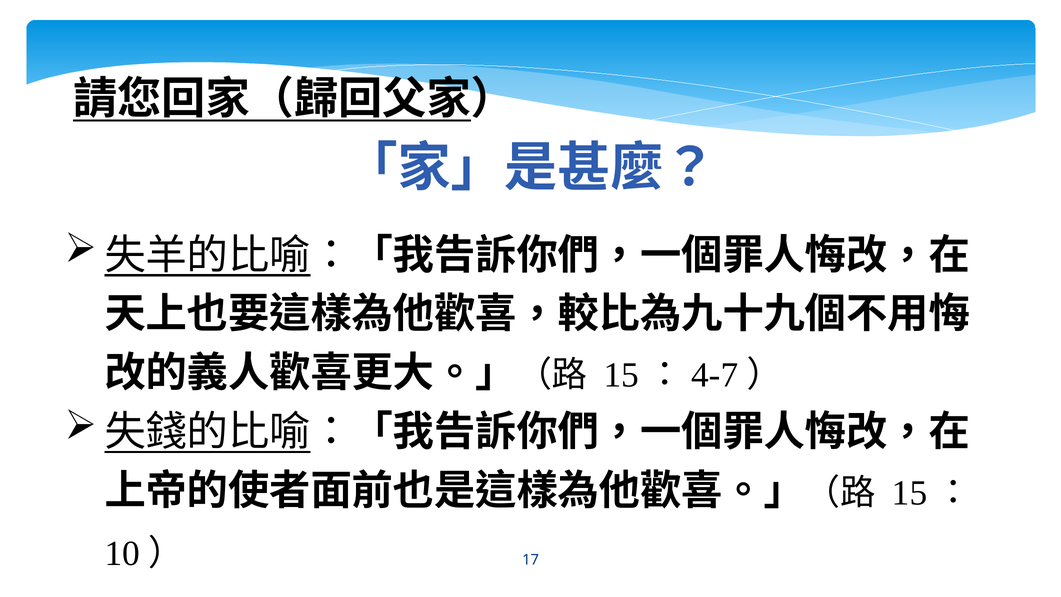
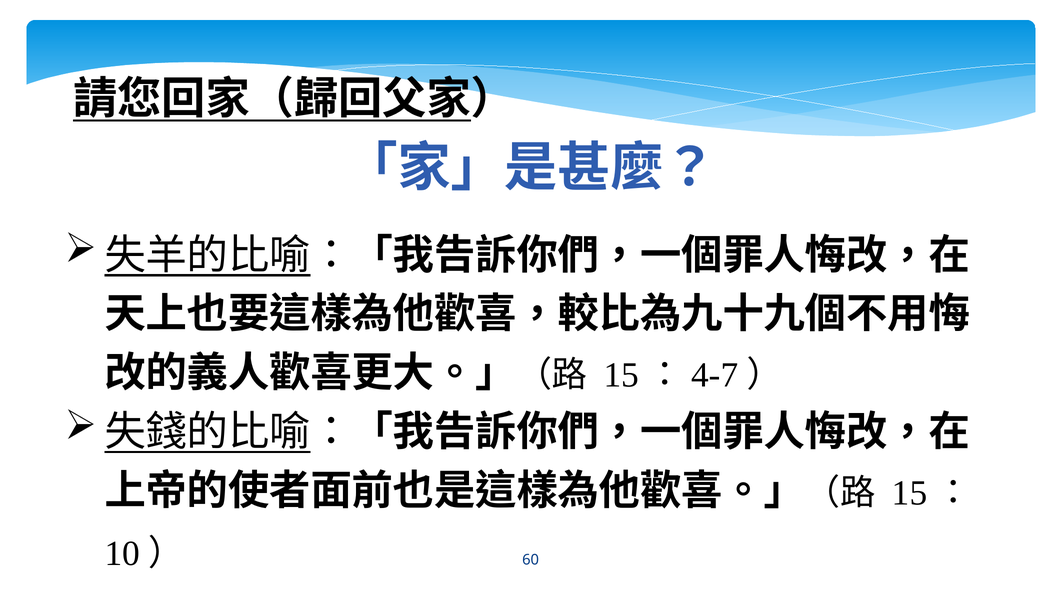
17: 17 -> 60 (531, 560)
